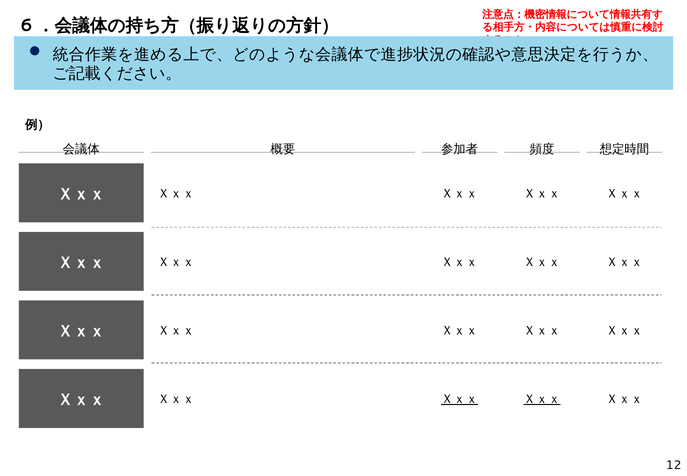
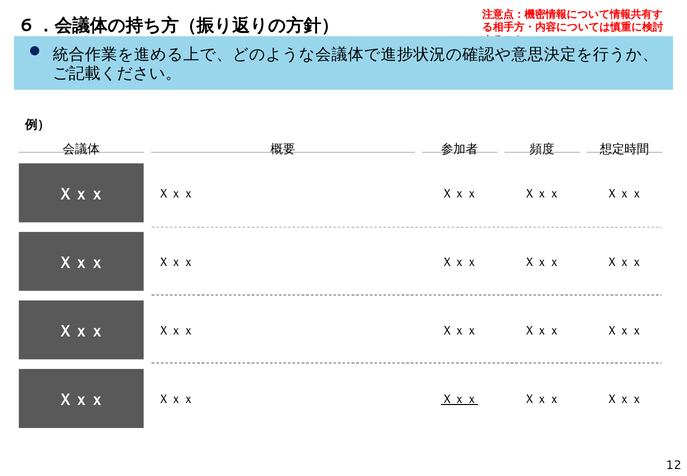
Ｘｘｘ underline: present -> none (542, 399)
